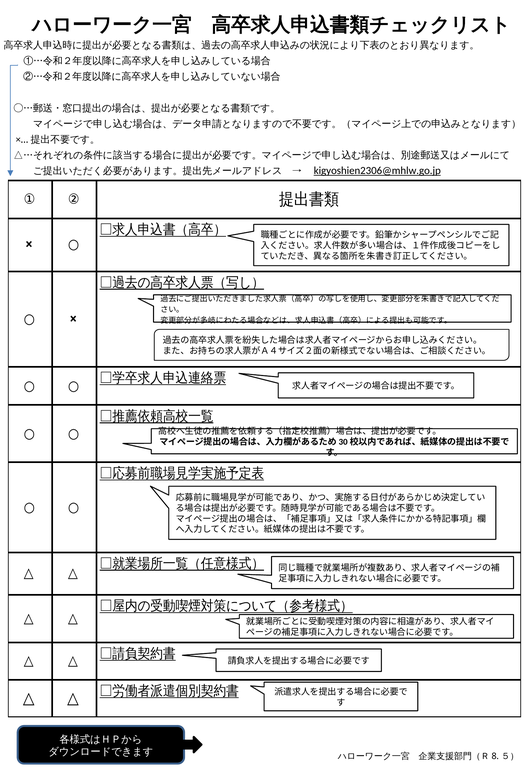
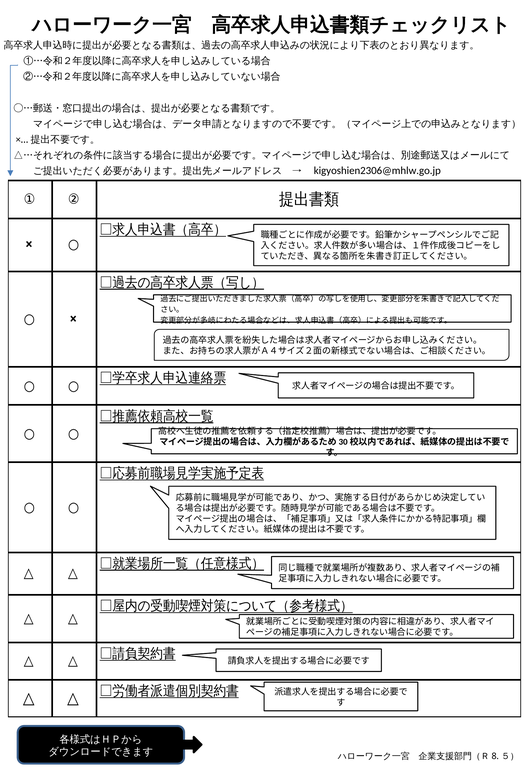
kigyoshien2306@mhlw.go.jp underline: present -> none (377, 171)
